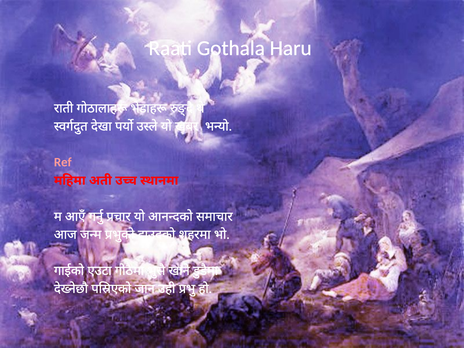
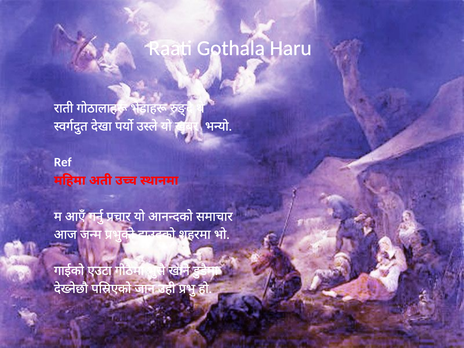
Ref colour: pink -> white (63, 162)
